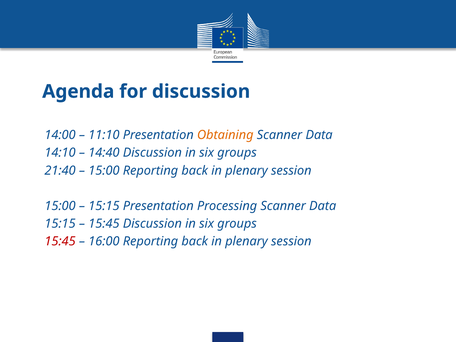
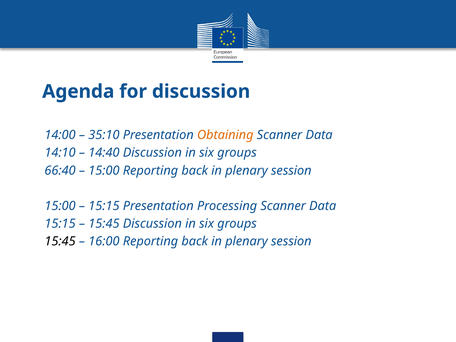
11:10: 11:10 -> 35:10 (104, 135)
21:40: 21:40 -> 66:40 (60, 171)
15:45 colour: red -> black (60, 241)
